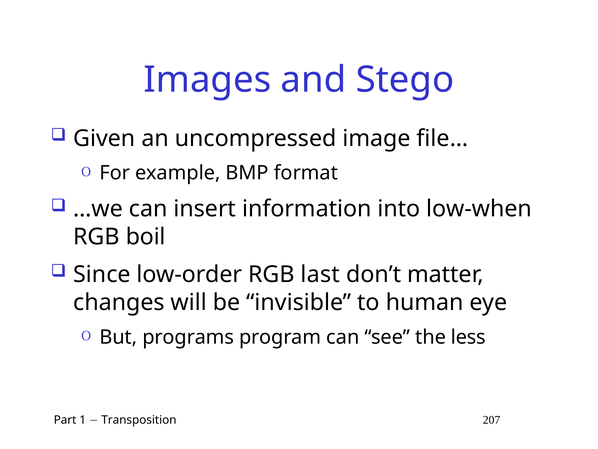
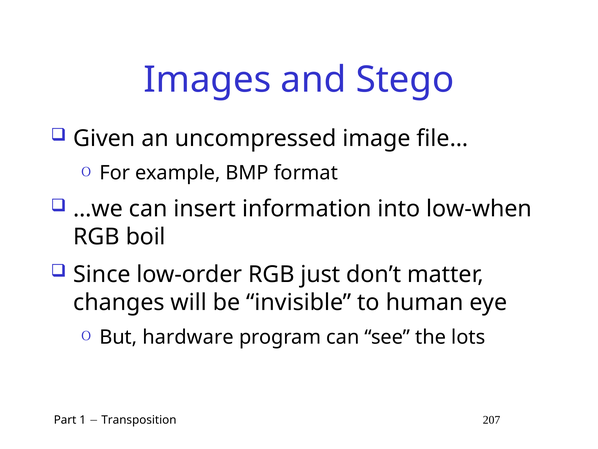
last: last -> just (320, 274)
programs: programs -> hardware (188, 337)
less: less -> lots (468, 337)
